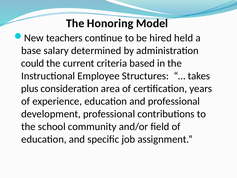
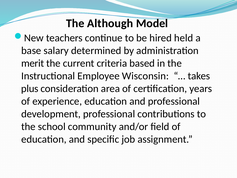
Honoring: Honoring -> Although (110, 23)
could: could -> merit (33, 63)
Structures: Structures -> Wisconsin (145, 76)
